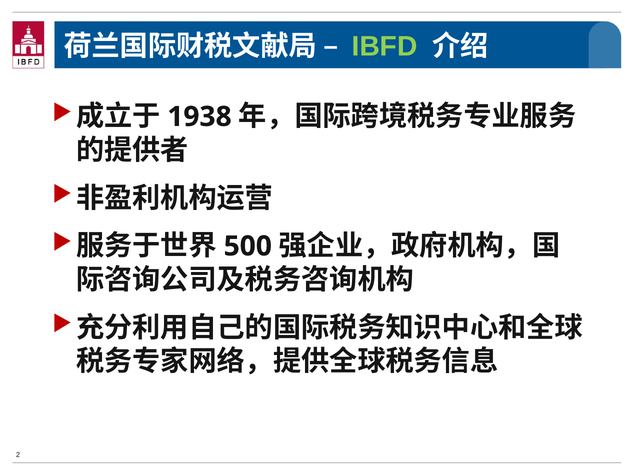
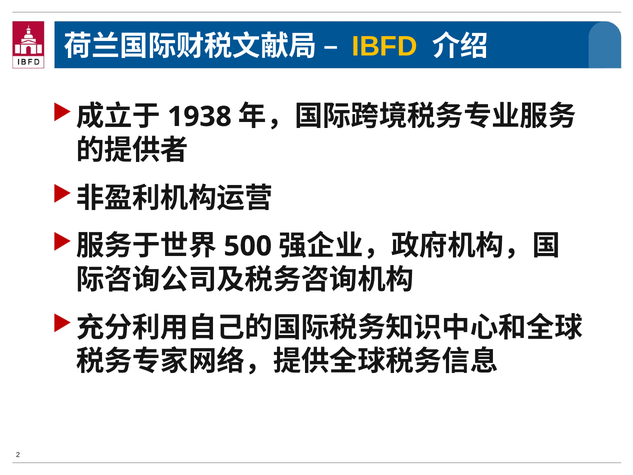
IBFD colour: light green -> yellow (385, 46)
